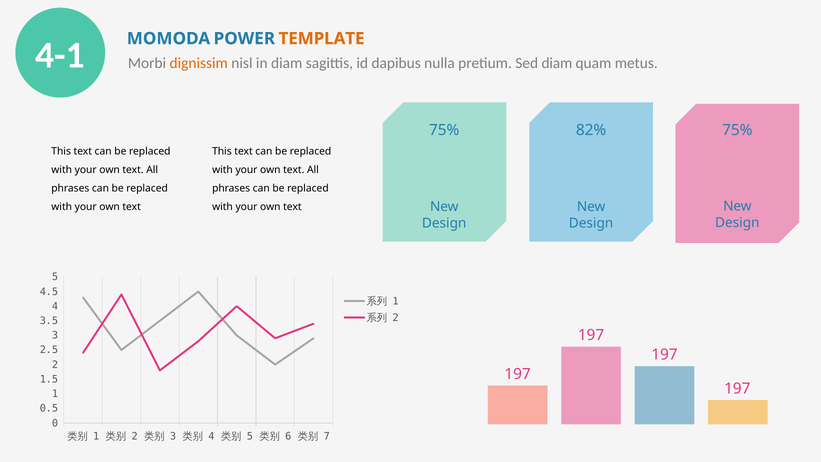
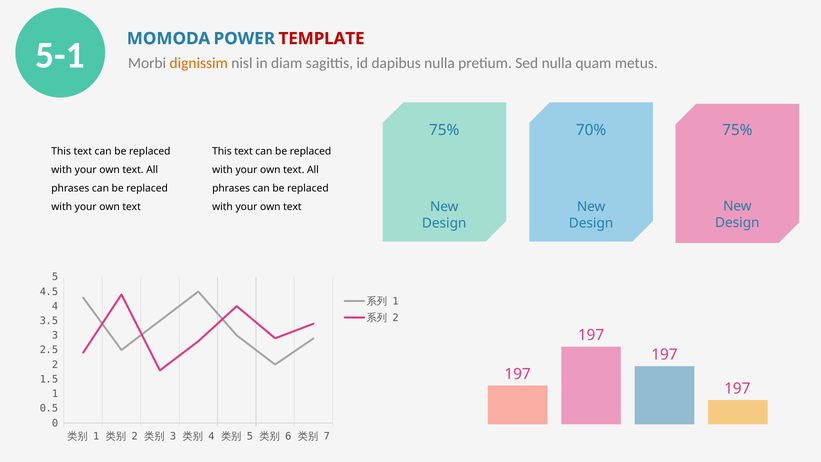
4-1: 4-1 -> 5-1 (60, 55)
TEMPLATE colour: orange -> red (322, 39)
Sed diam: diam -> nulla (557, 63)
82%: 82% -> 70% (591, 130)
